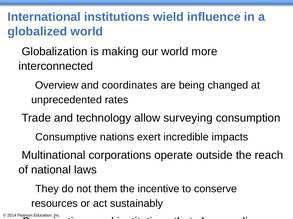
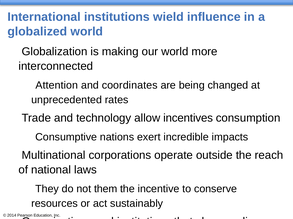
Overview: Overview -> Attention (57, 85)
surveying: surveying -> incentives (188, 118)
